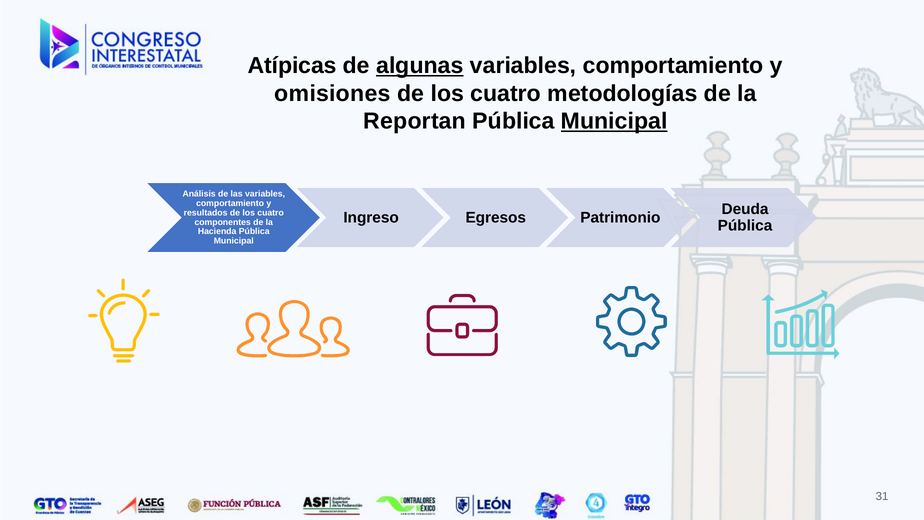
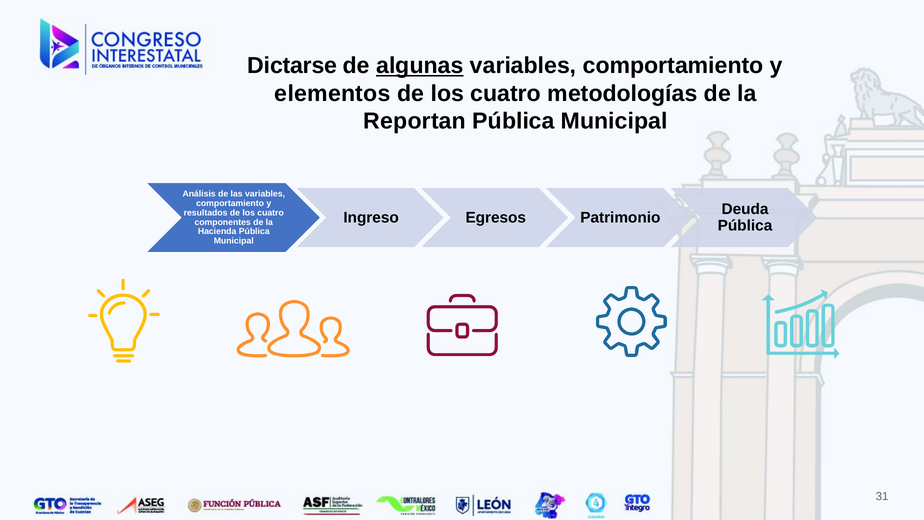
Atípicas: Atípicas -> Dictarse (292, 66)
omisiones: omisiones -> elementos (333, 93)
Municipal underline: present -> none (614, 121)
